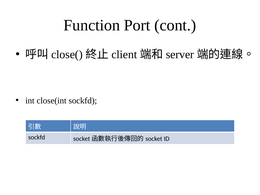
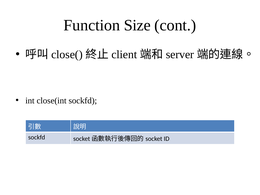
Port: Port -> Size (137, 25)
